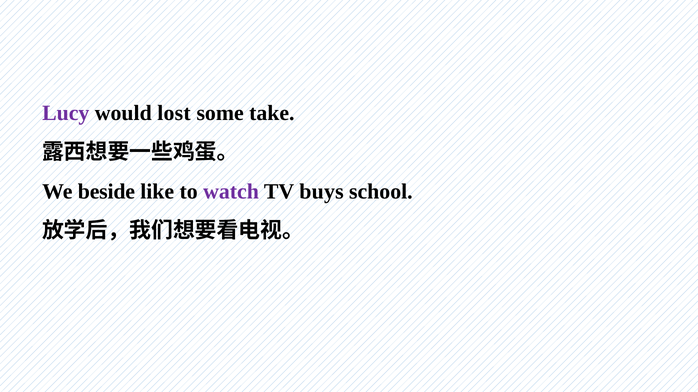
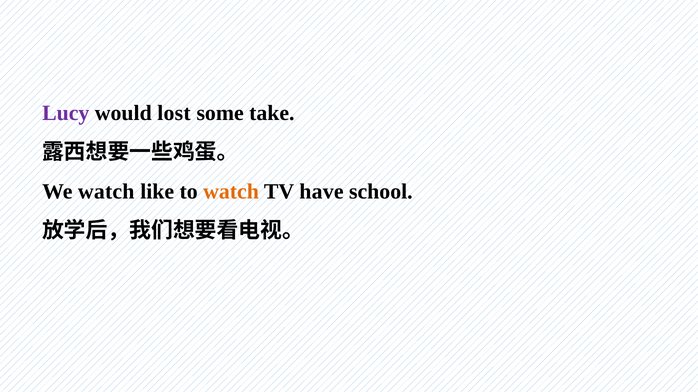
We beside: beside -> watch (106, 192)
watch colour: purple -> orange (231, 192)
buys: buys -> have (321, 192)
